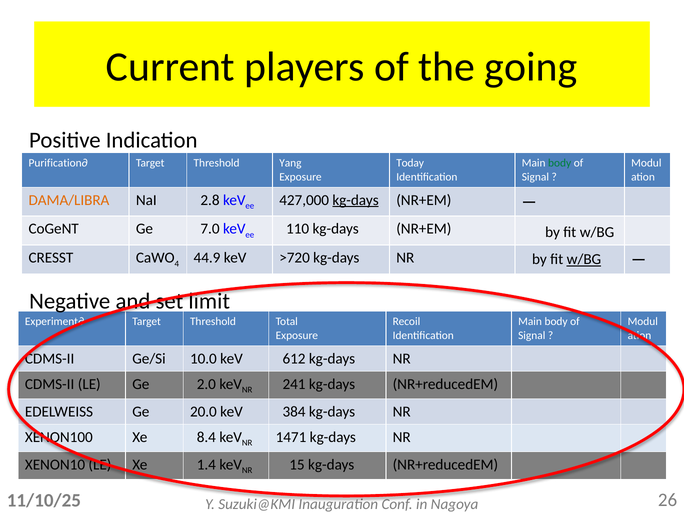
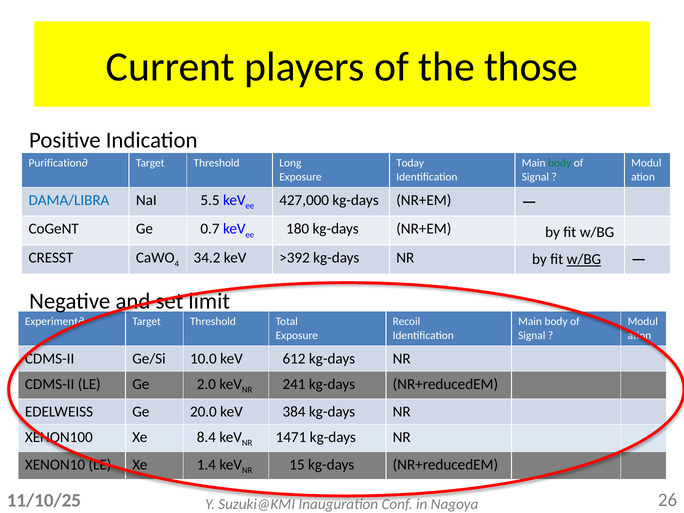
going: going -> those (531, 67)
Yang: Yang -> Long (290, 163)
DAMA/LIBRA colour: orange -> blue (69, 200)
2.8: 2.8 -> 5.5 (210, 200)
kg-days underline: present -> none (356, 200)
7.0: 7.0 -> 0.7 (210, 229)
110: 110 -> 180 (298, 229)
44.9: 44.9 -> 34.2 (207, 258)
>720: >720 -> >392 (295, 258)
